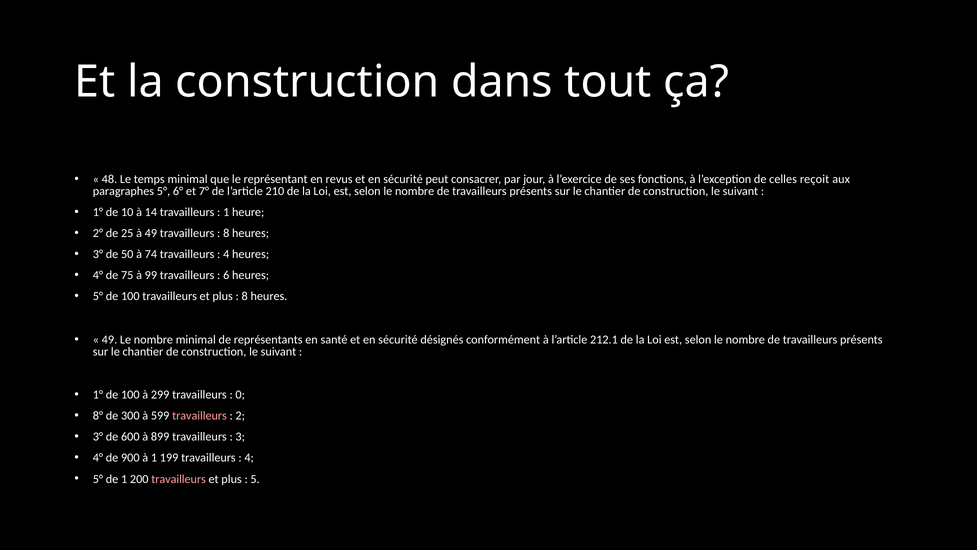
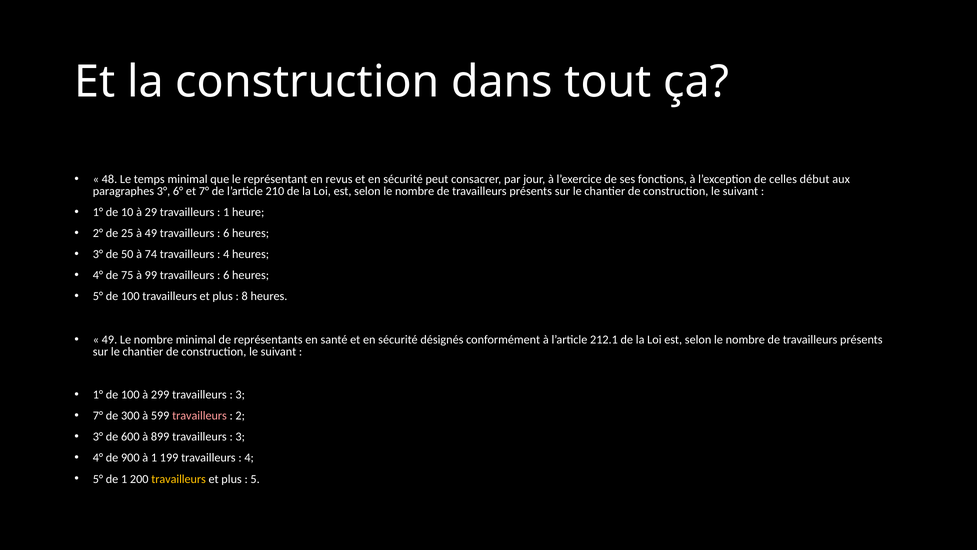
reçoit: reçoit -> début (815, 179)
paragraphes 5°: 5° -> 3° (164, 191)
14: 14 -> 29 (151, 212)
8: 8 -> 6 (226, 233)
0: 0 -> 3 (240, 395)
8°: 8° -> 7° (98, 416)
travailleurs colour: pink -> yellow (179, 479)
